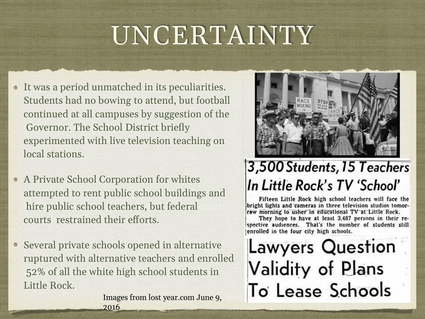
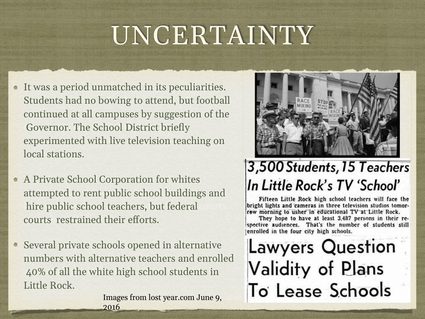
ruptured: ruptured -> numbers (44, 258)
52%: 52% -> 40% (36, 272)
